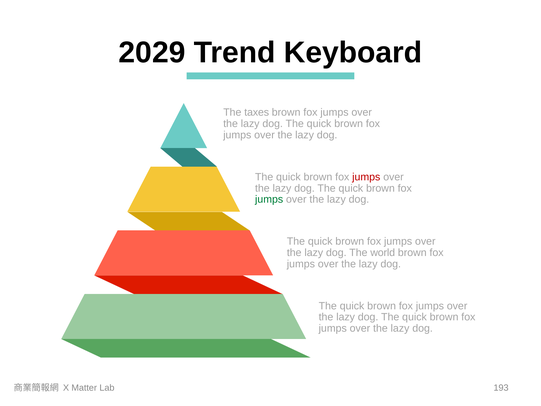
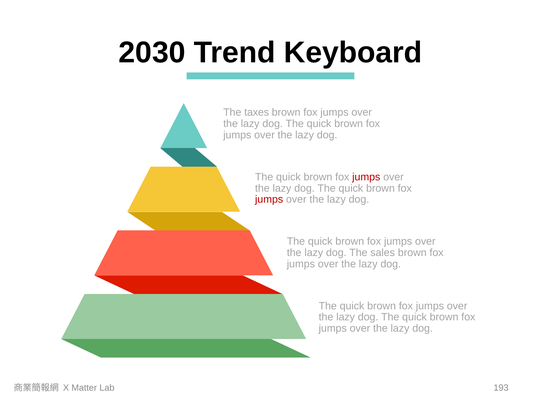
2029: 2029 -> 2030 (152, 53)
jumps colour: green -> red (269, 199)
world: world -> sales (383, 253)
